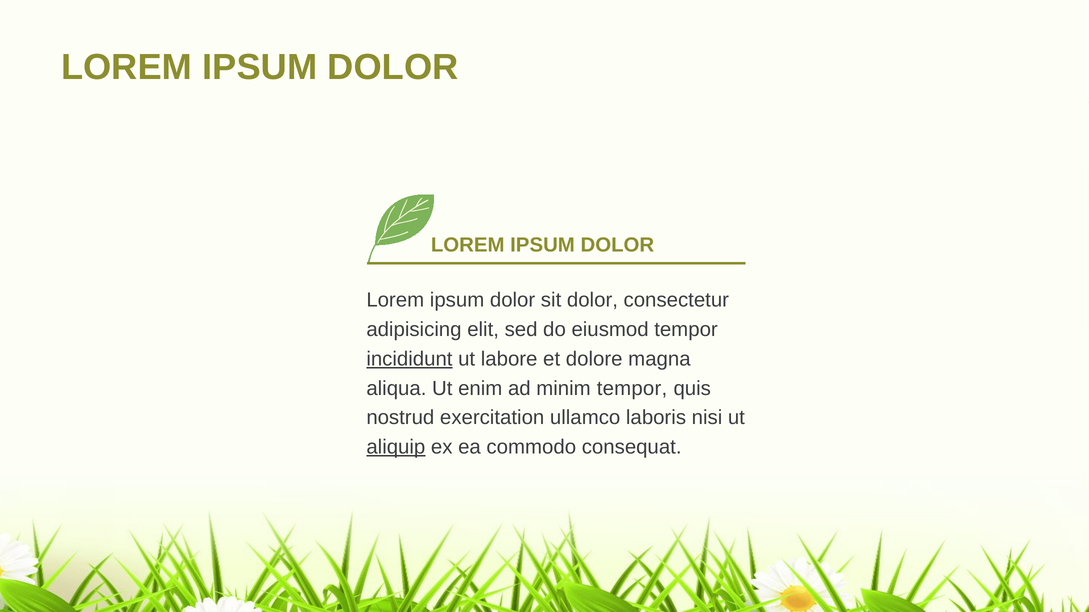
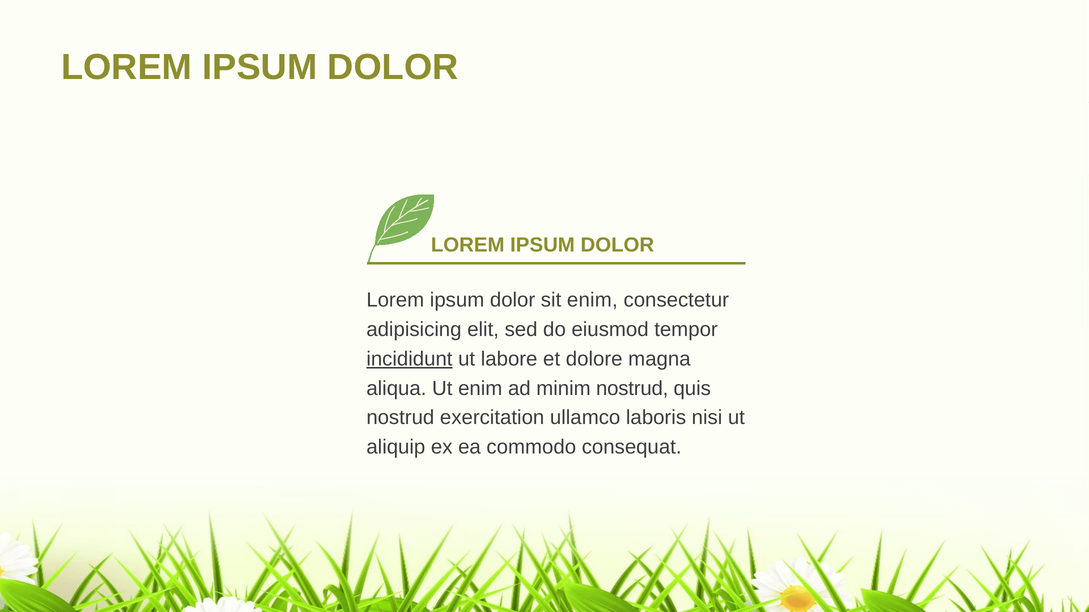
sit dolor: dolor -> enim (592, 300)
minim tempor: tempor -> nostrud (632, 389)
aliquip underline: present -> none (396, 447)
